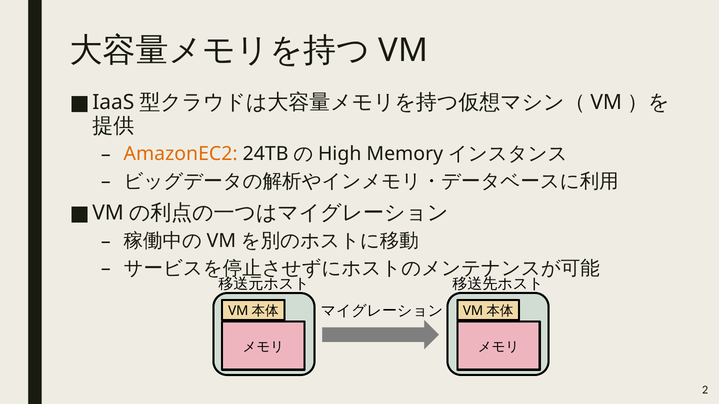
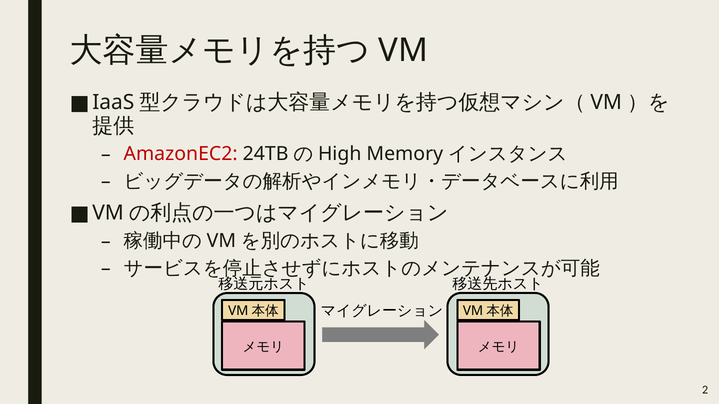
AmazonEC2 colour: orange -> red (181, 154)
